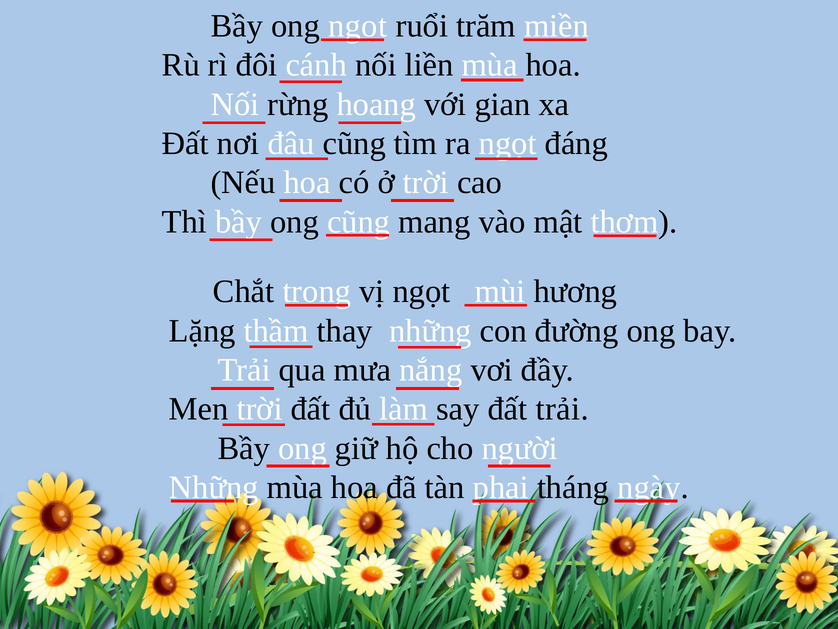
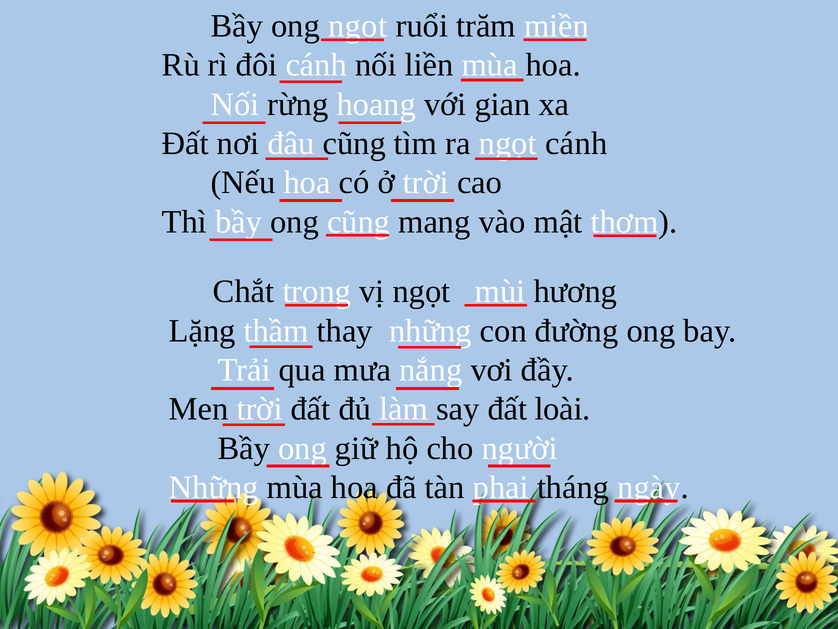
ngọt đáng: đáng -> cánh (576, 143)
đất trải: trải -> loài (563, 409)
